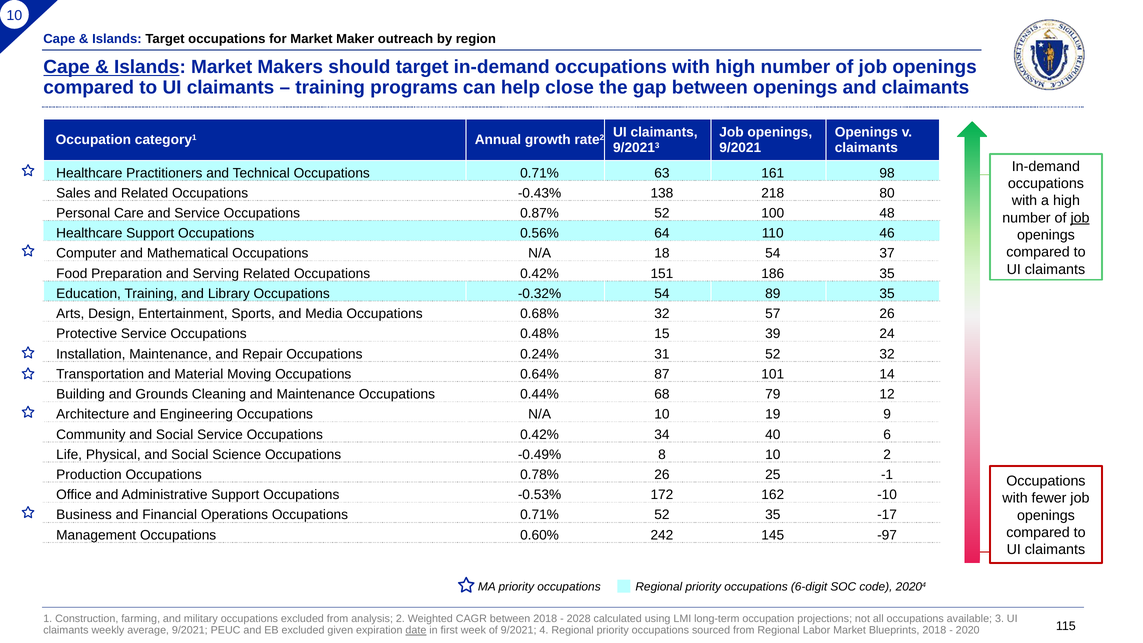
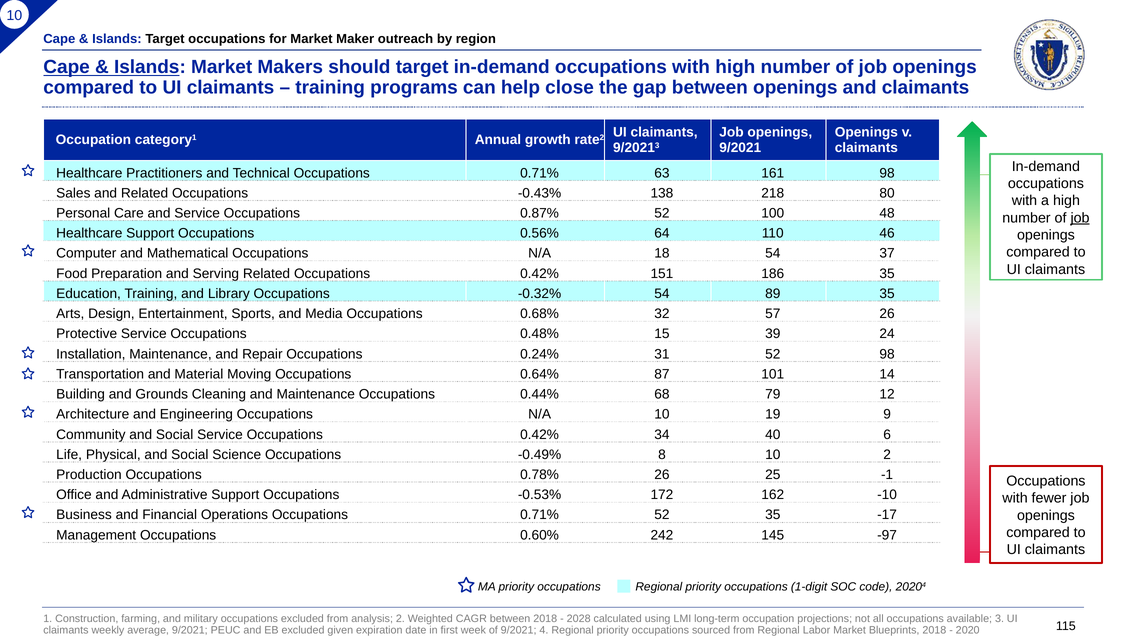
52 32: 32 -> 98 (887, 354)
6-digit: 6-digit -> 1-digit (809, 587)
date underline: present -> none (416, 630)
